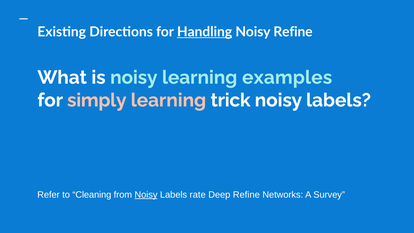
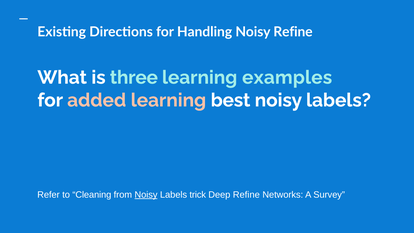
Handling underline: present -> none (205, 32)
is noisy: noisy -> three (134, 77)
simply: simply -> added (97, 100)
trick: trick -> best (231, 100)
rate: rate -> trick (198, 195)
